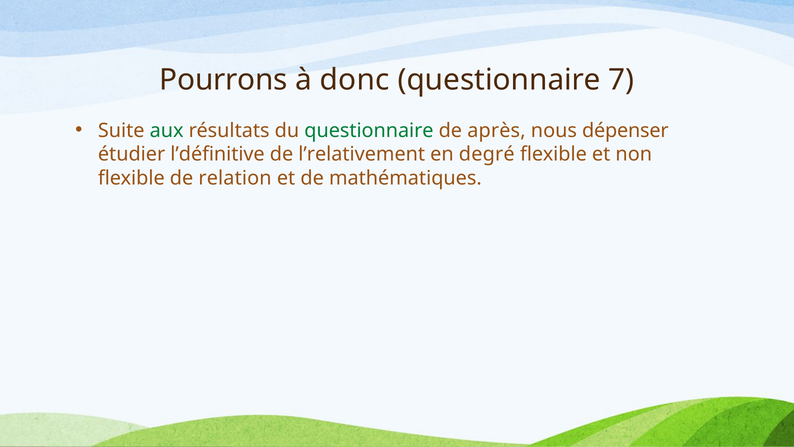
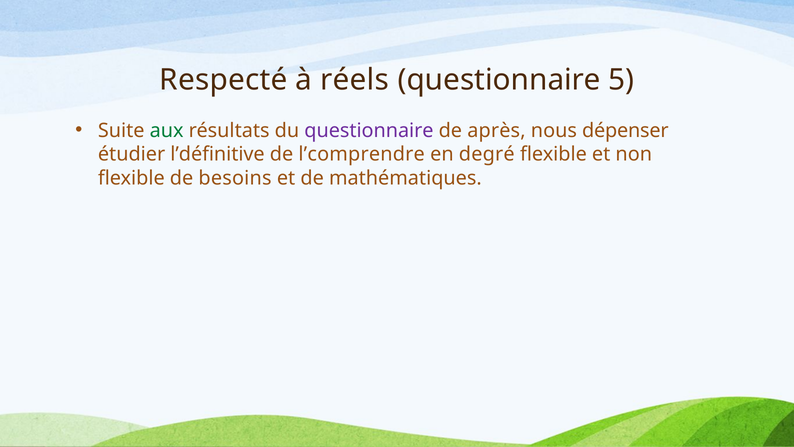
Pourrons: Pourrons -> Respecté (223, 80)
donc: donc -> réels (355, 80)
7: 7 -> 5 (621, 80)
questionnaire colour: green -> purple (369, 130)
l’relativement: l’relativement -> l’comprendre (362, 154)
relation: relation -> besoins (235, 178)
